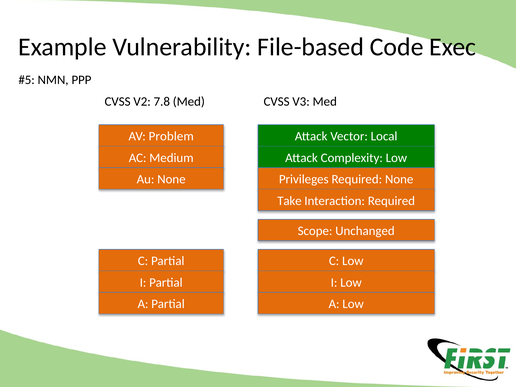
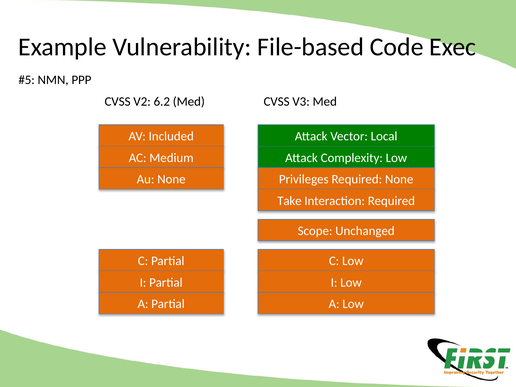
7.8: 7.8 -> 6.2 (162, 101)
Problem: Problem -> Included (171, 136)
